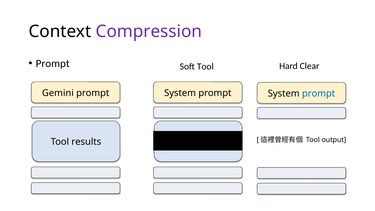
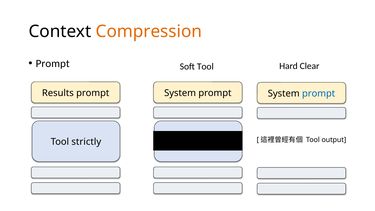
Compression colour: purple -> orange (149, 32)
Gemini: Gemini -> Results (58, 93)
results: results -> strictly (86, 142)
